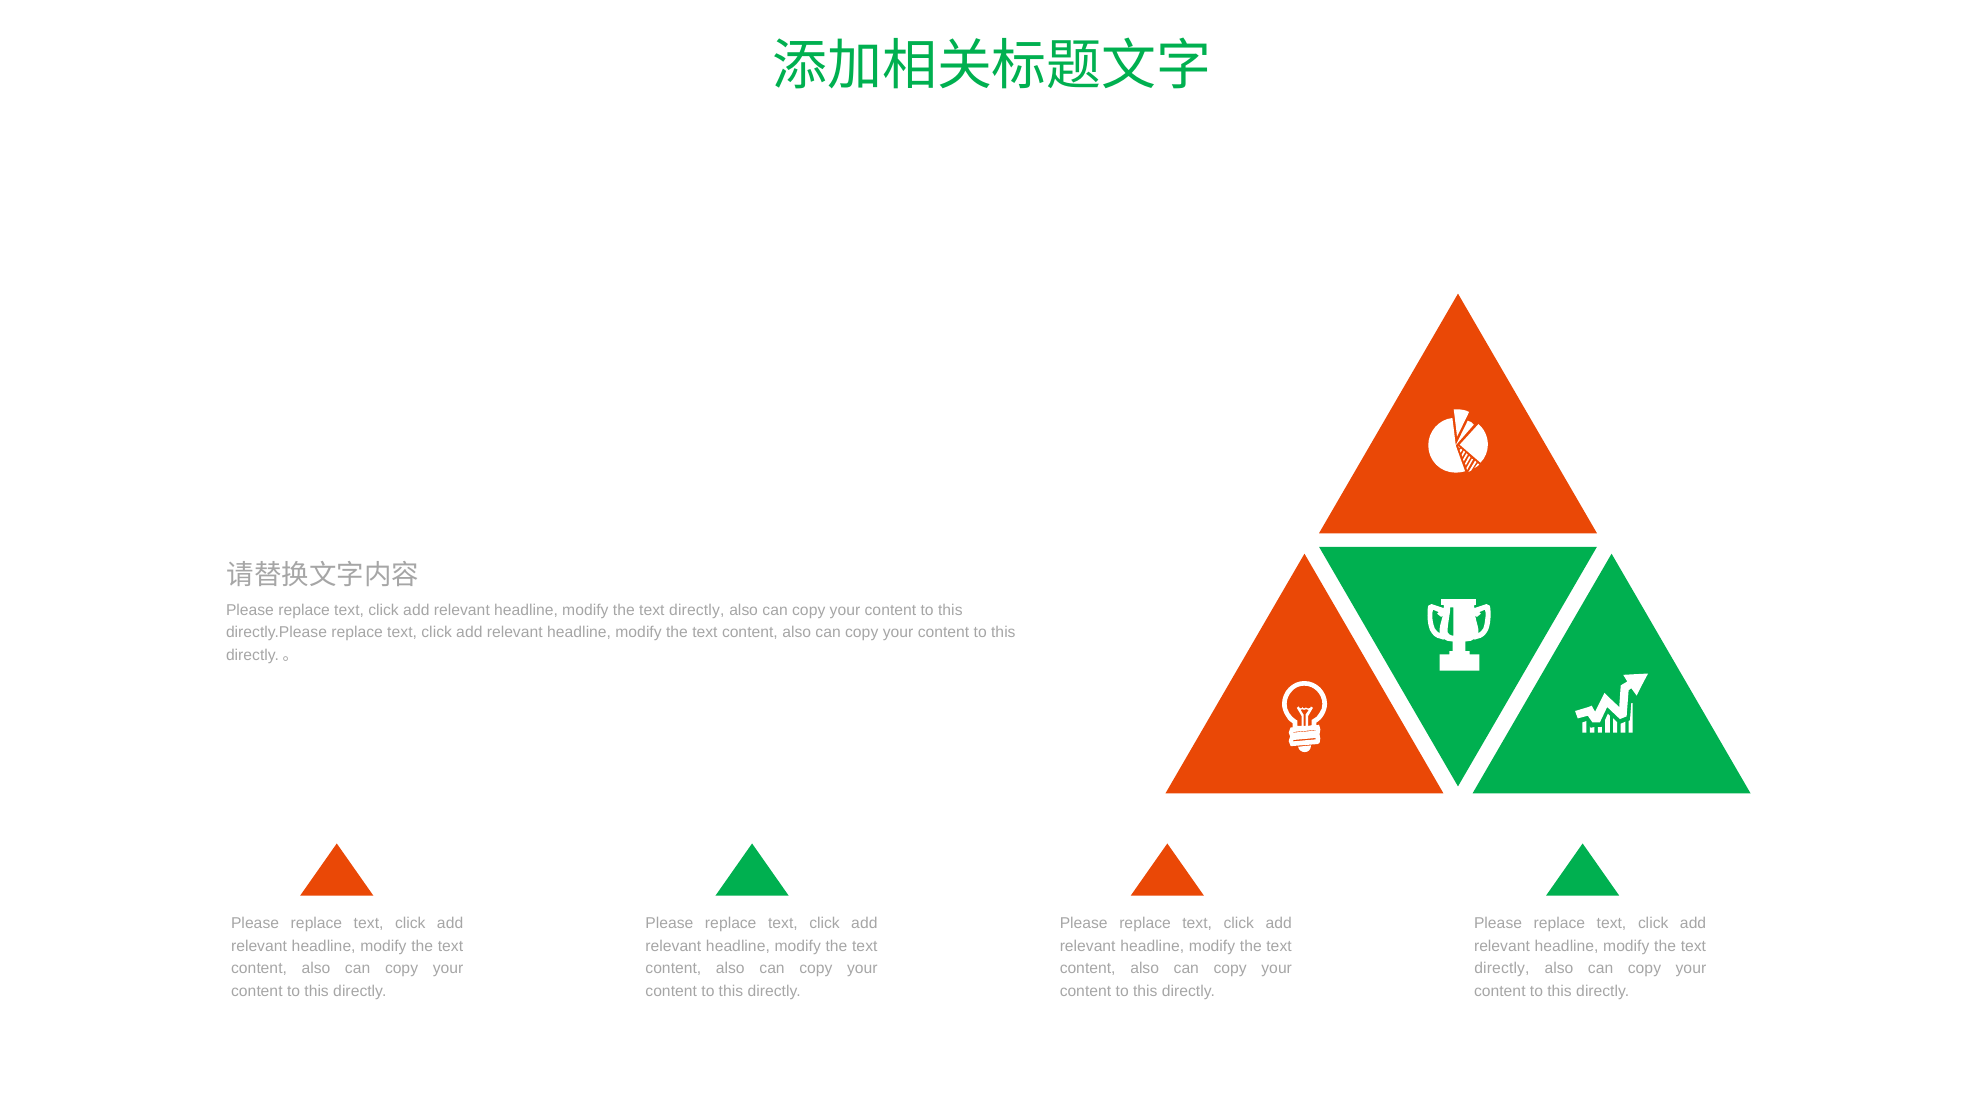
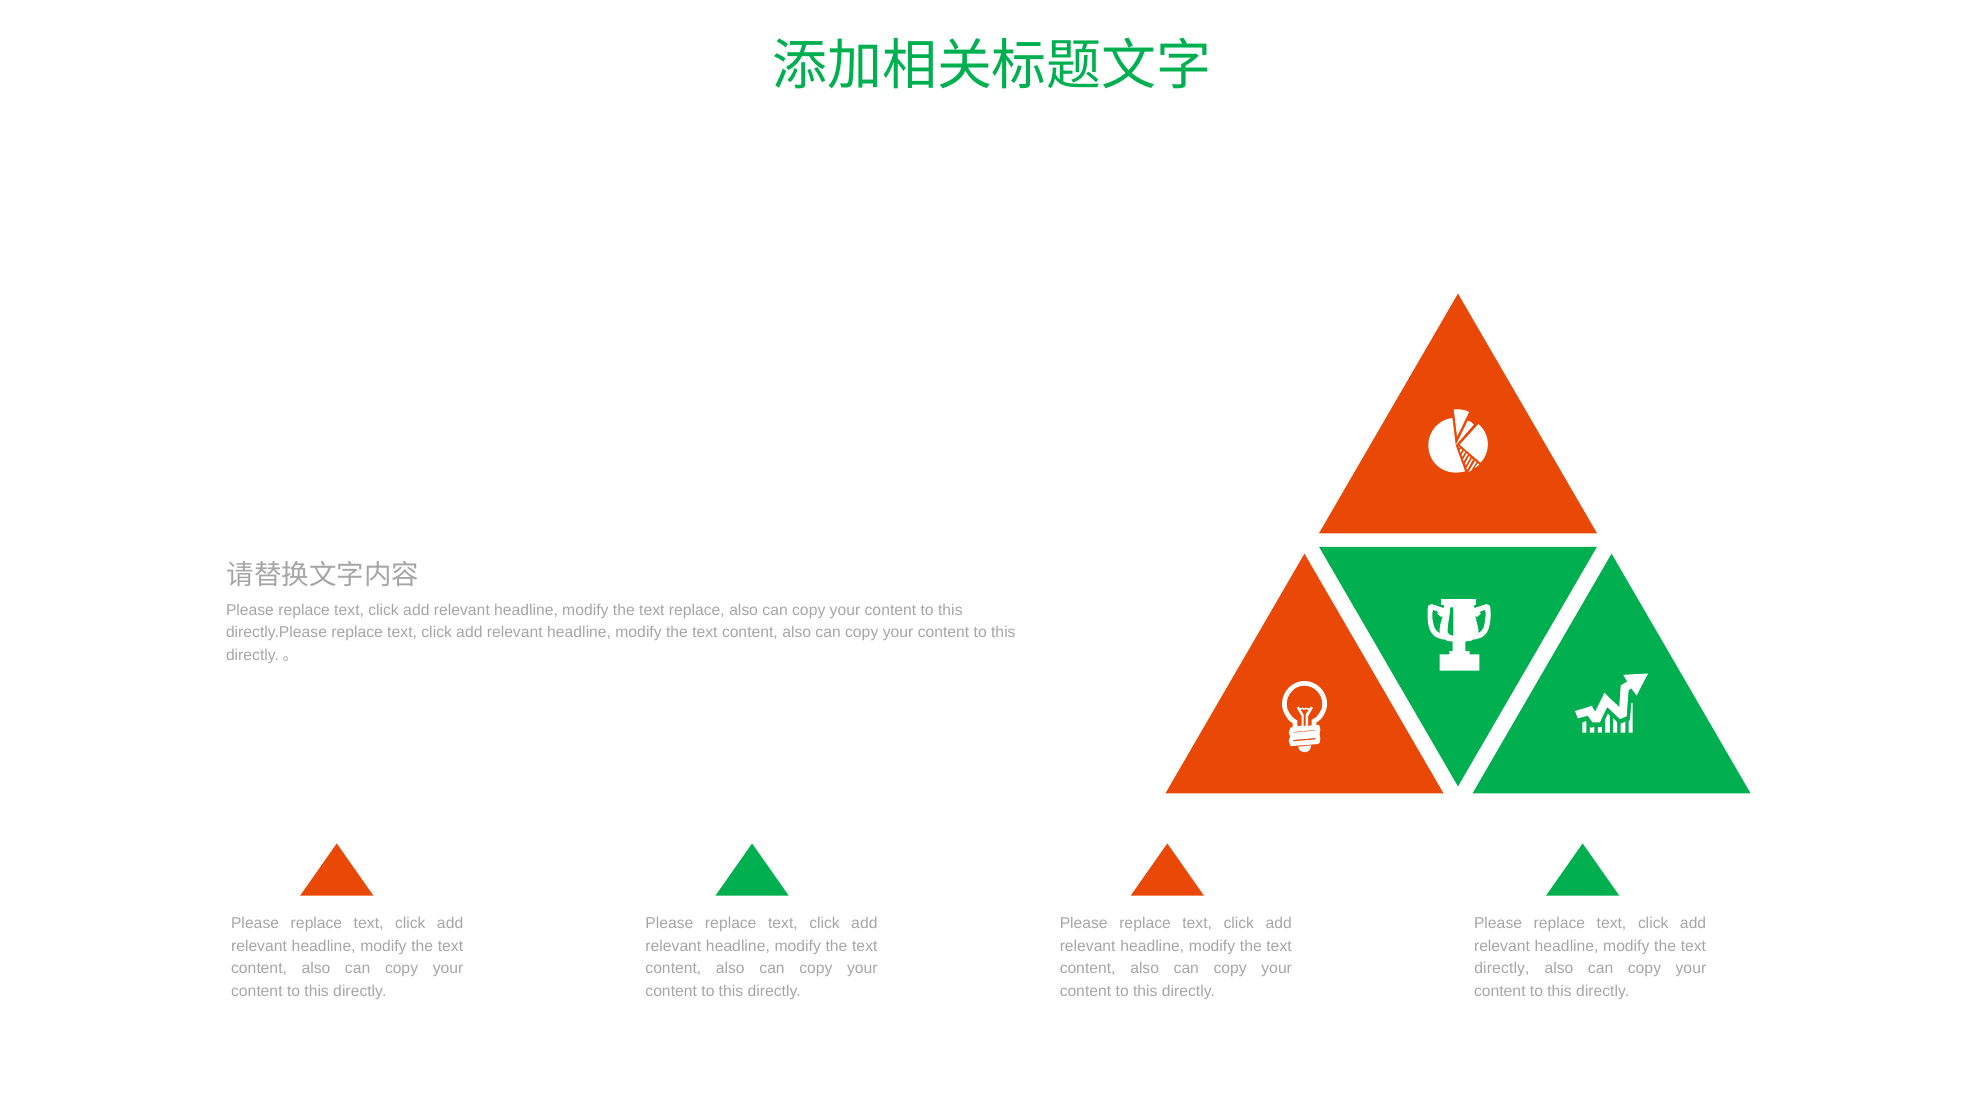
directly: directly -> replace (697, 610)
